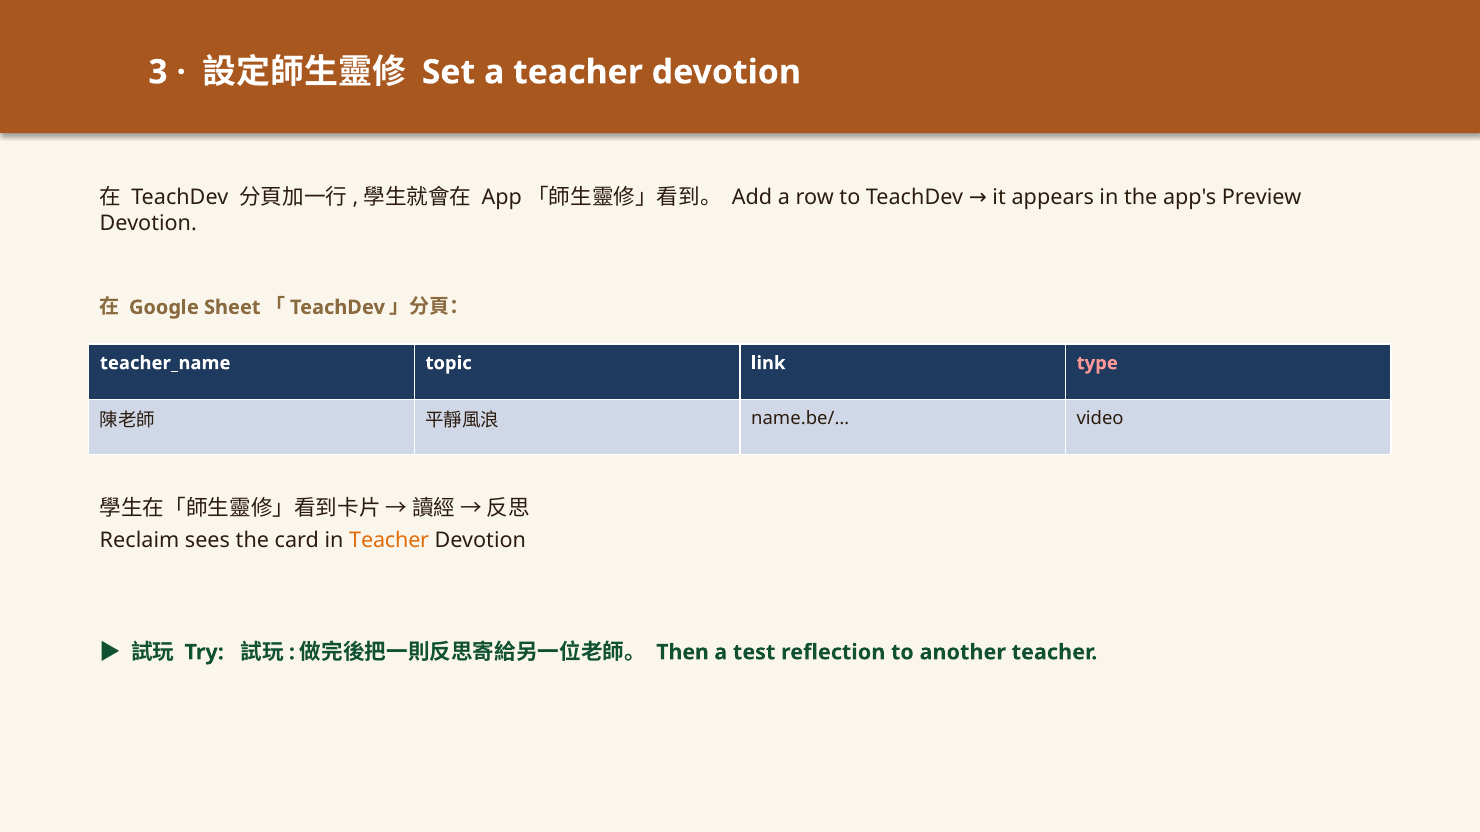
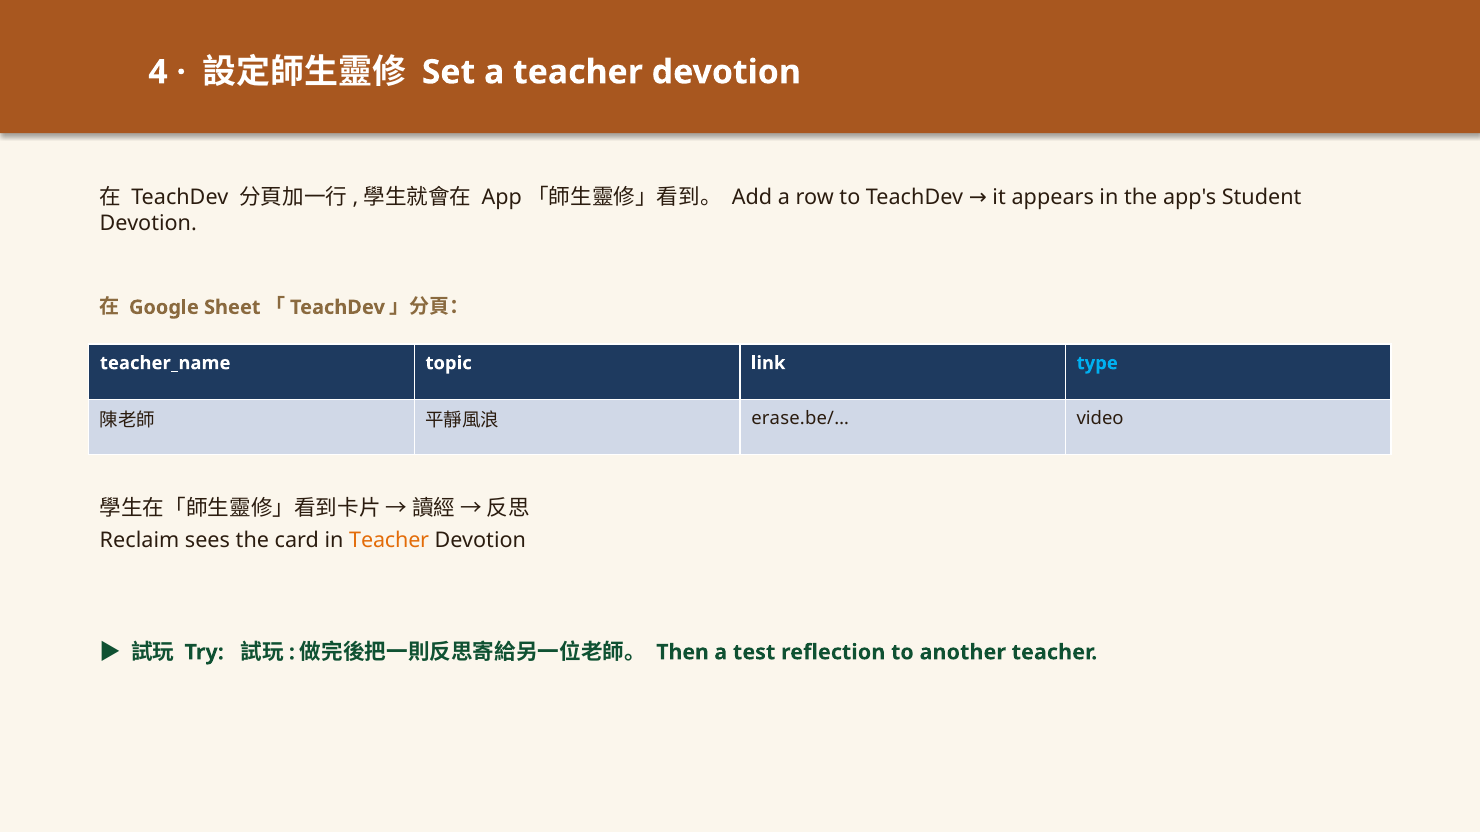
3: 3 -> 4 (158, 72)
Preview: Preview -> Student (1262, 197)
type colour: pink -> light blue (1097, 363)
name.be/…: name.be/… -> erase.be/… (800, 419)
